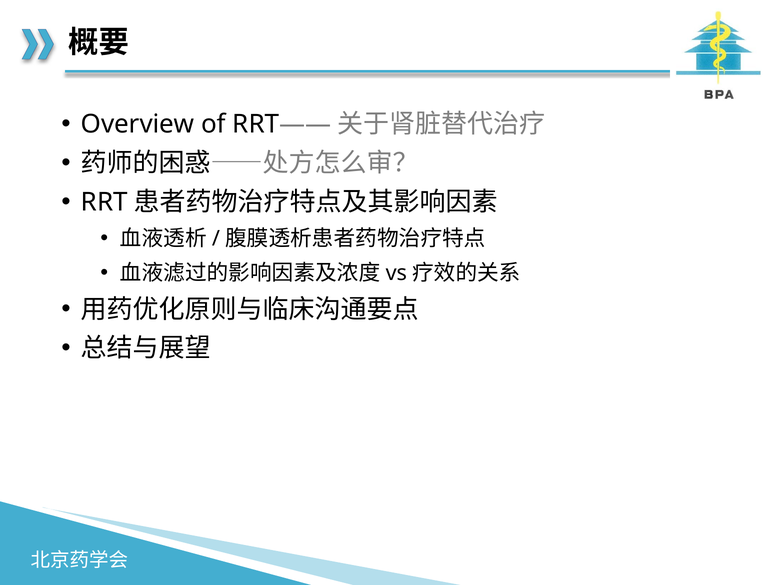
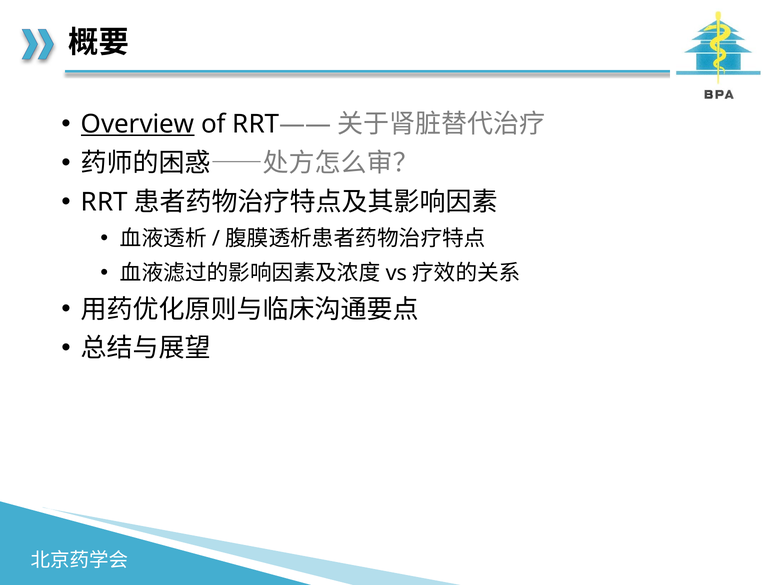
Overview underline: none -> present (138, 124)
